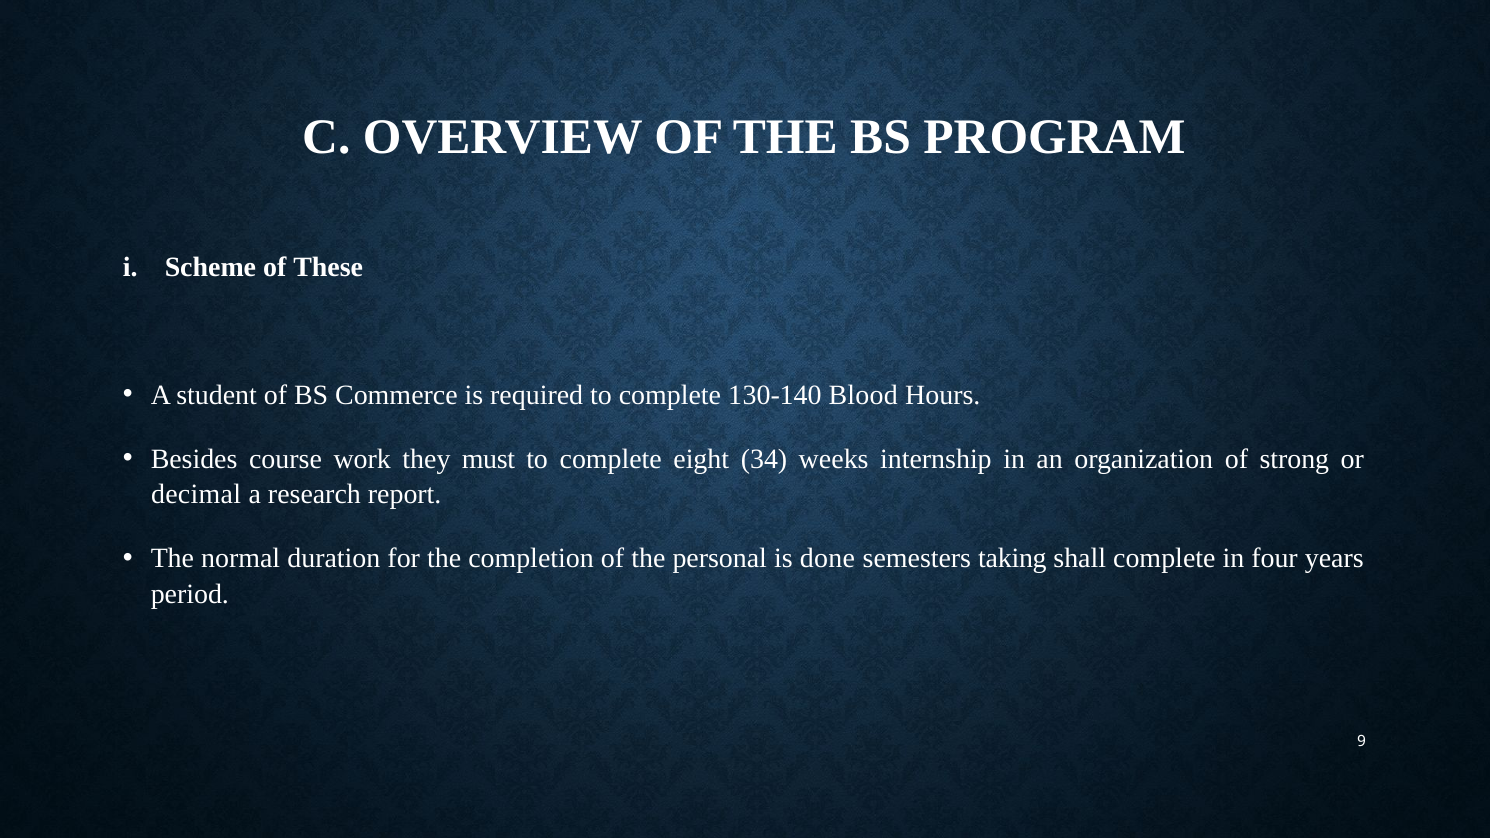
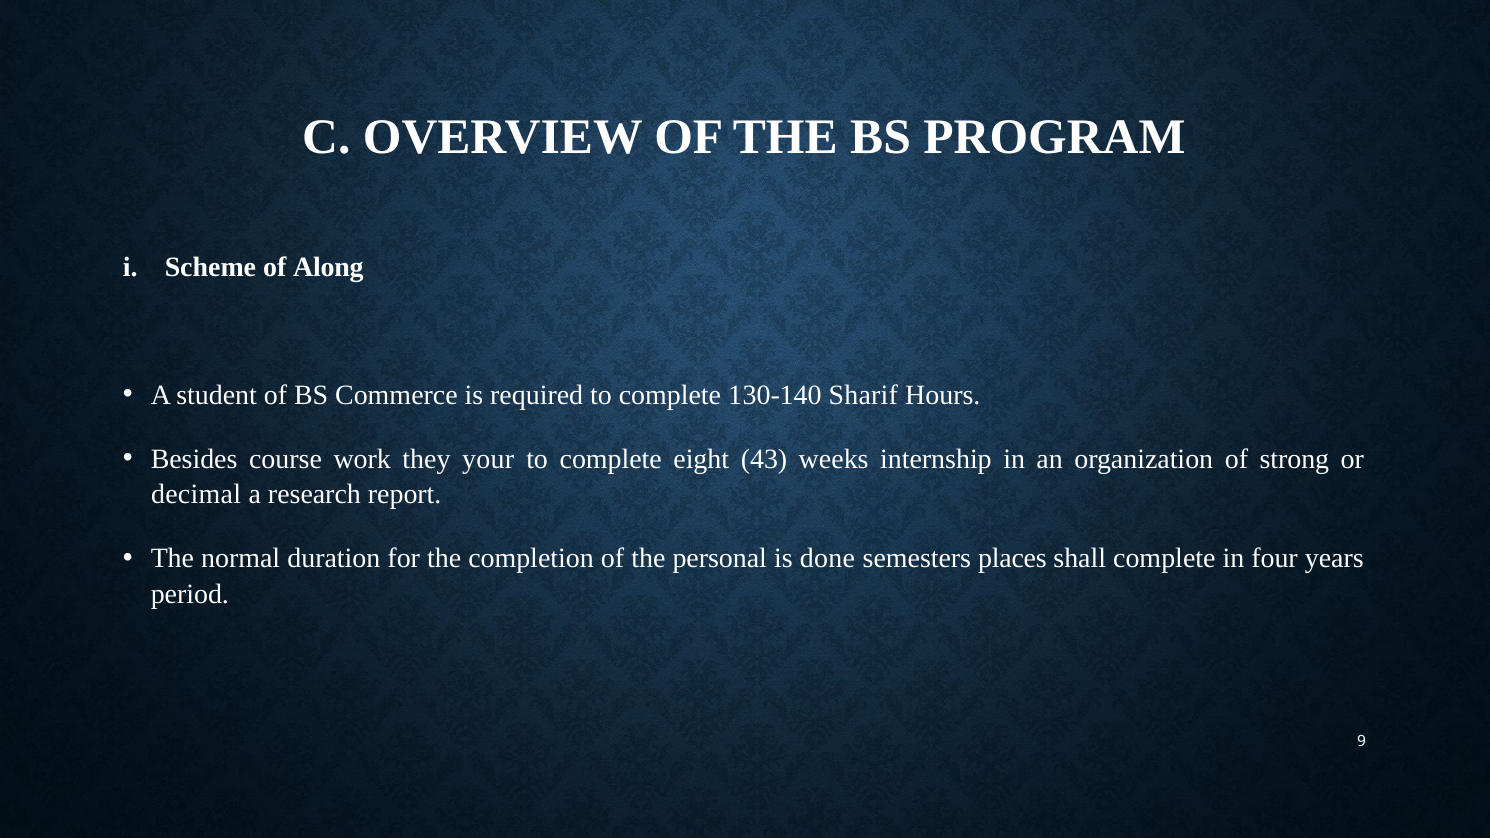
These: These -> Along (328, 268)
Blood: Blood -> Sharif (863, 395)
must: must -> your (488, 459)
34: 34 -> 43 (764, 459)
taking: taking -> places (1012, 559)
